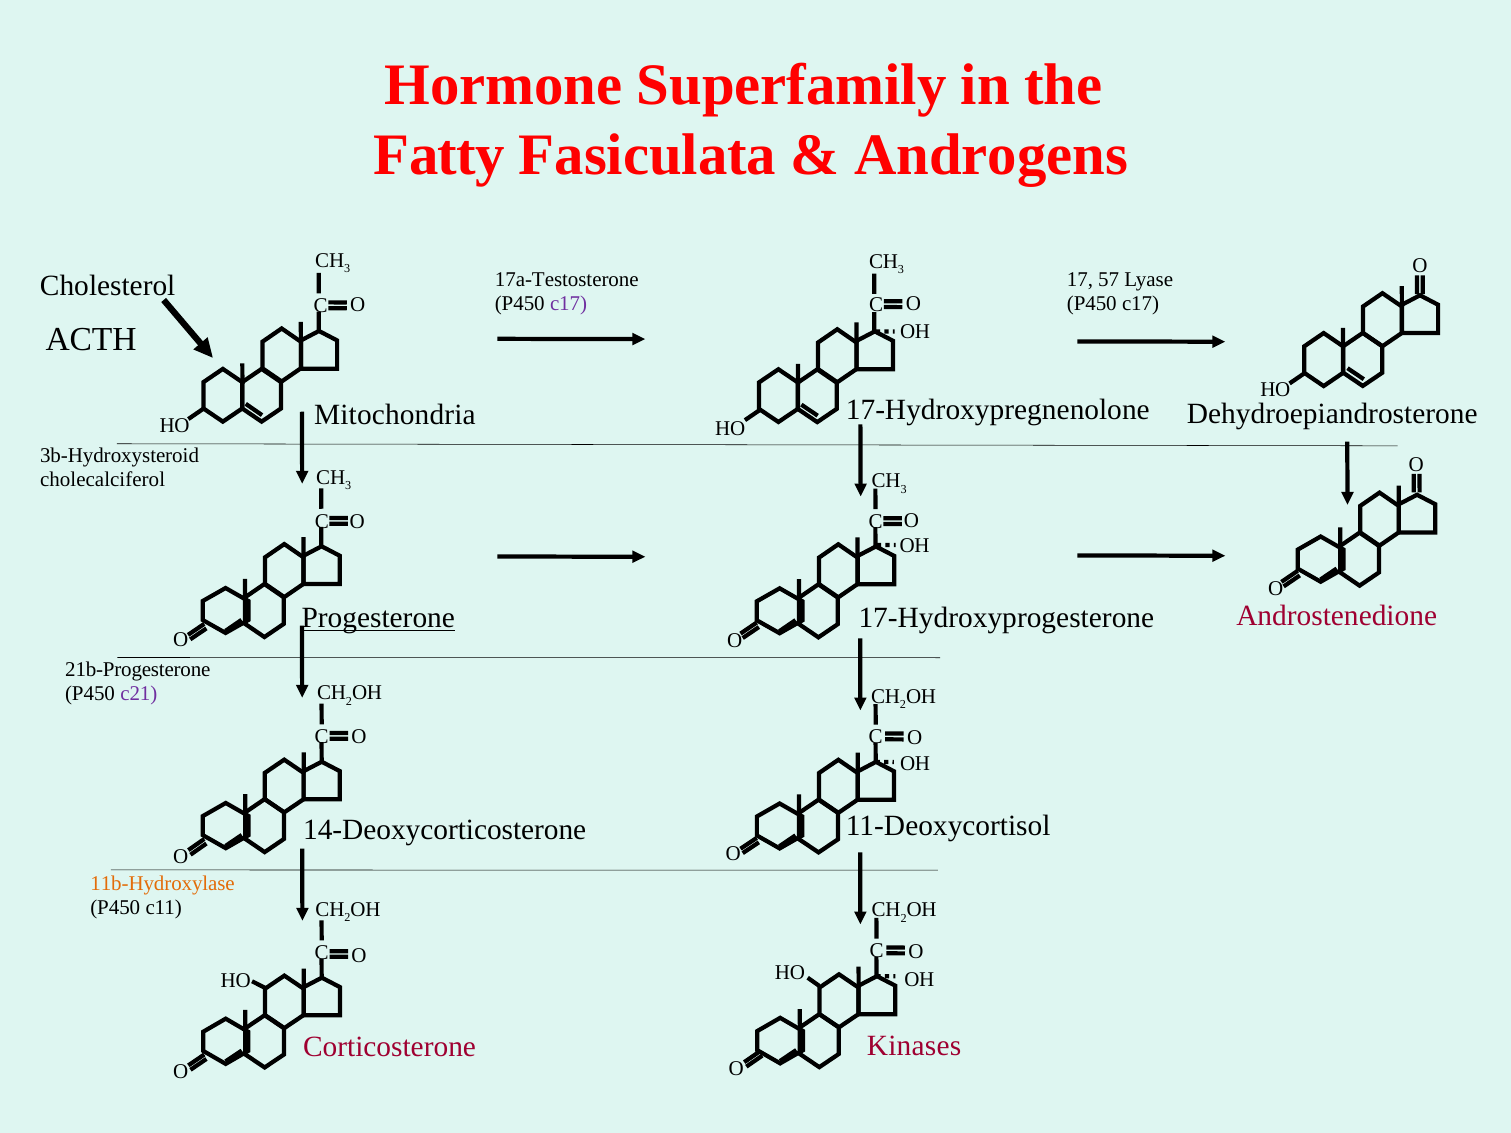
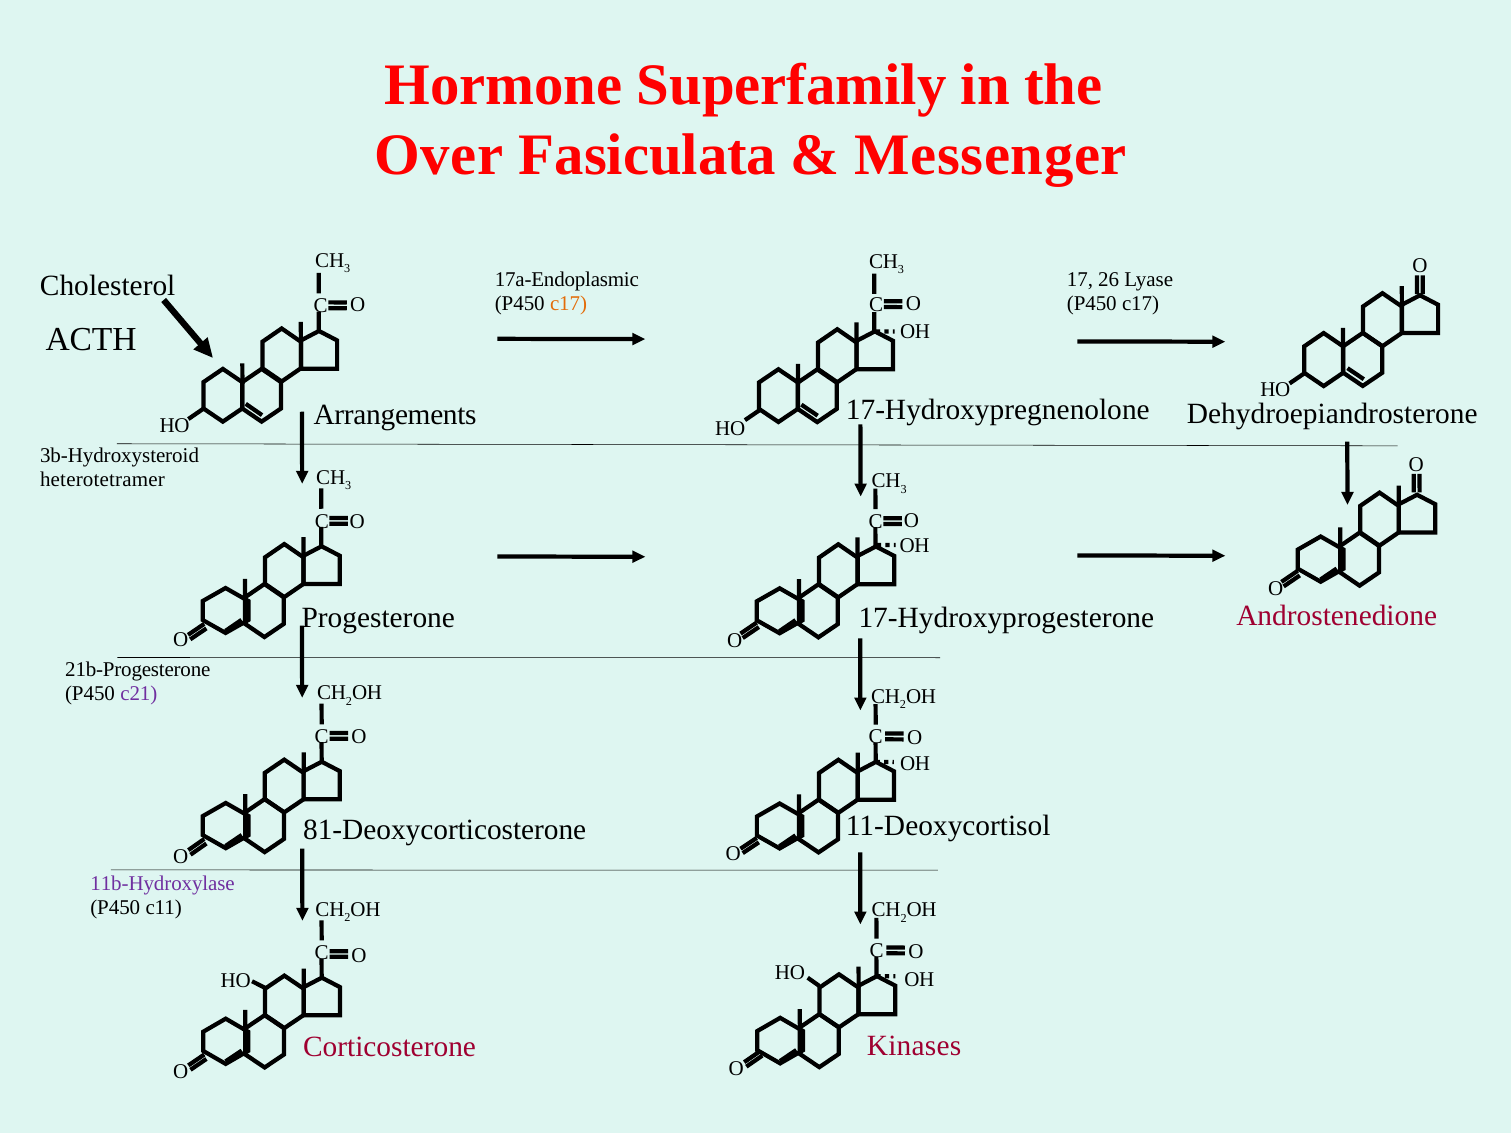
Fatty: Fatty -> Over (439, 155)
Androgens: Androgens -> Messenger (991, 155)
17a-Testosterone: 17a-Testosterone -> 17a-Endoplasmic (567, 279)
57: 57 -> 26 (1109, 279)
c17 colour: purple -> orange (569, 303)
Mitochondria: Mitochondria -> Arrangements (395, 415)
cholecalciferol: cholecalciferol -> heterotetramer (102, 480)
Progesterone underline: present -> none (378, 618)
14-Deoxycorticosterone: 14-Deoxycorticosterone -> 81-Deoxycorticosterone (445, 830)
11b-Hydroxylase colour: orange -> purple (163, 884)
